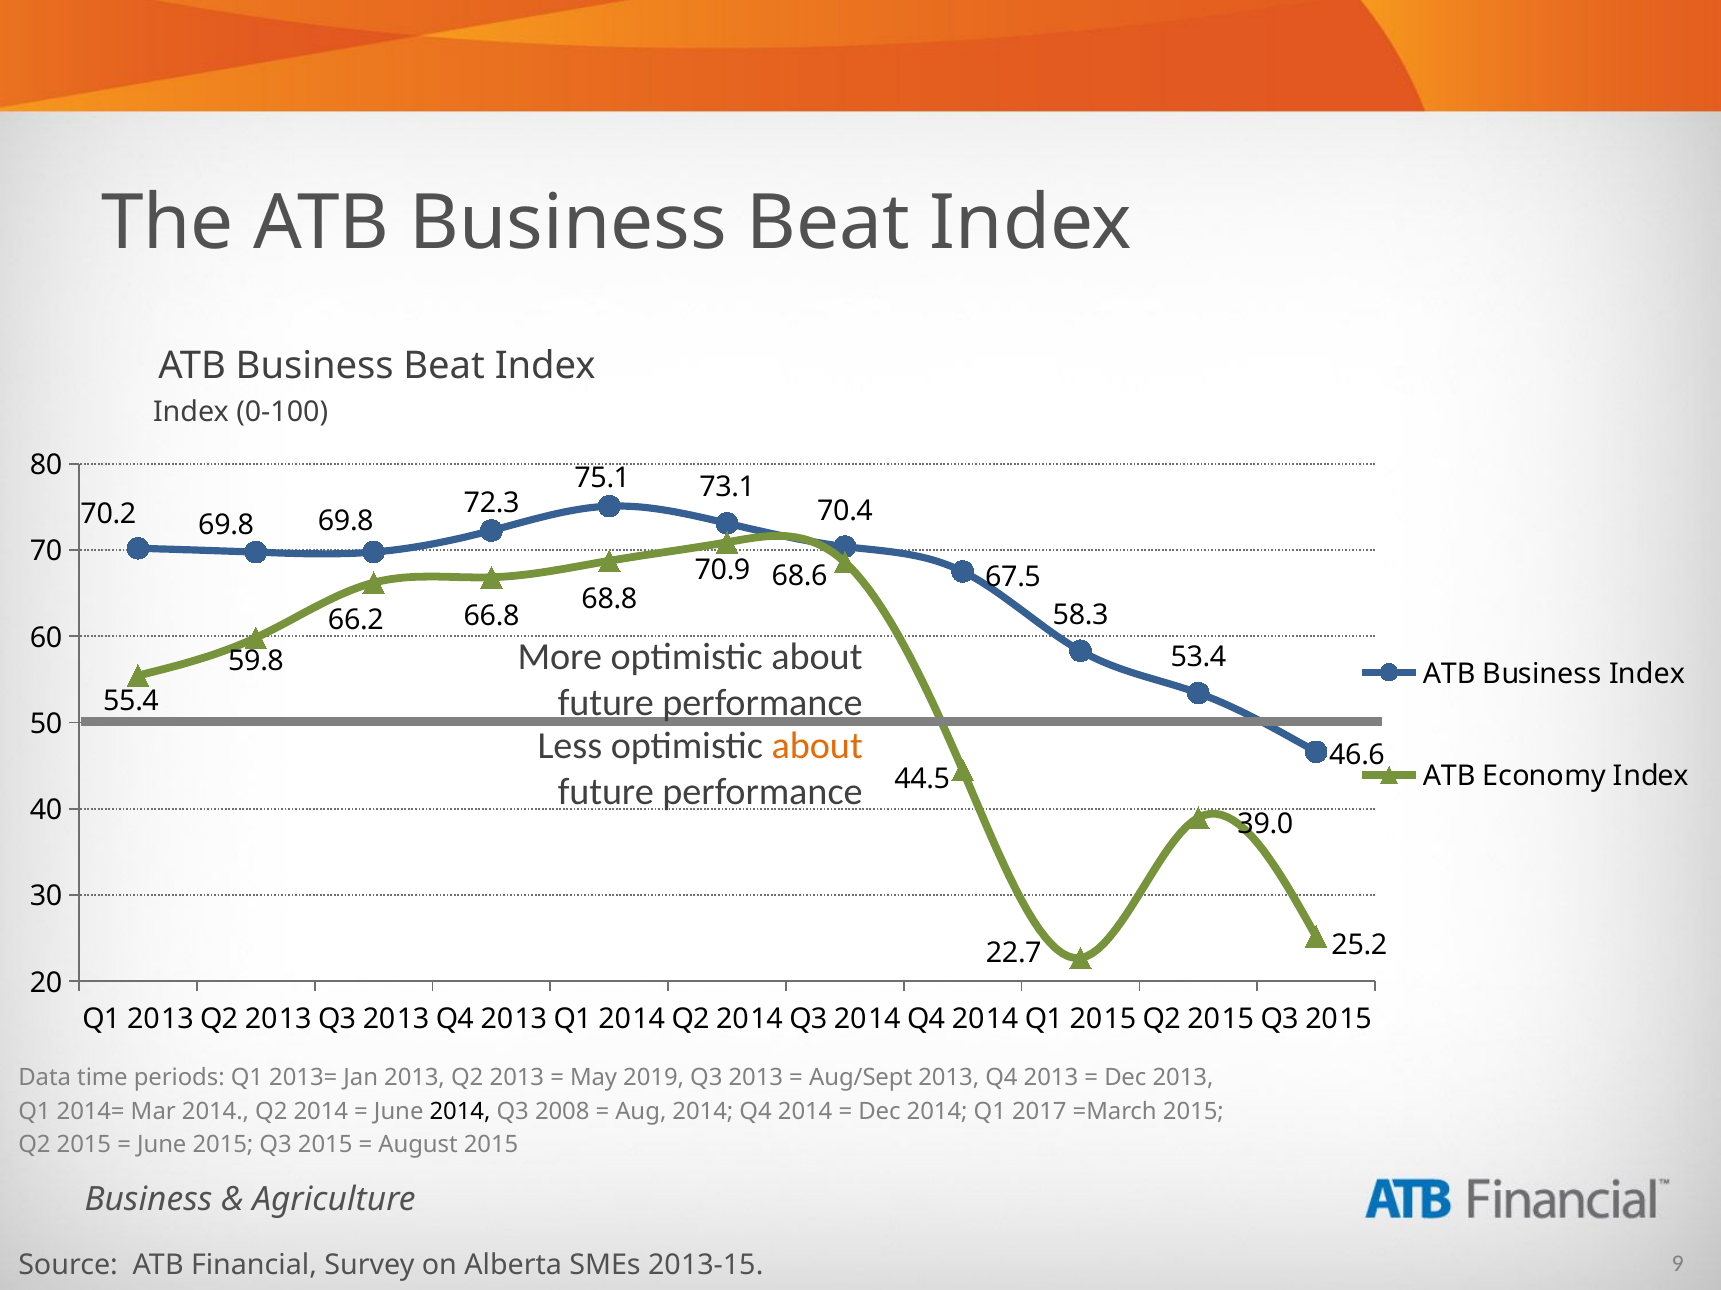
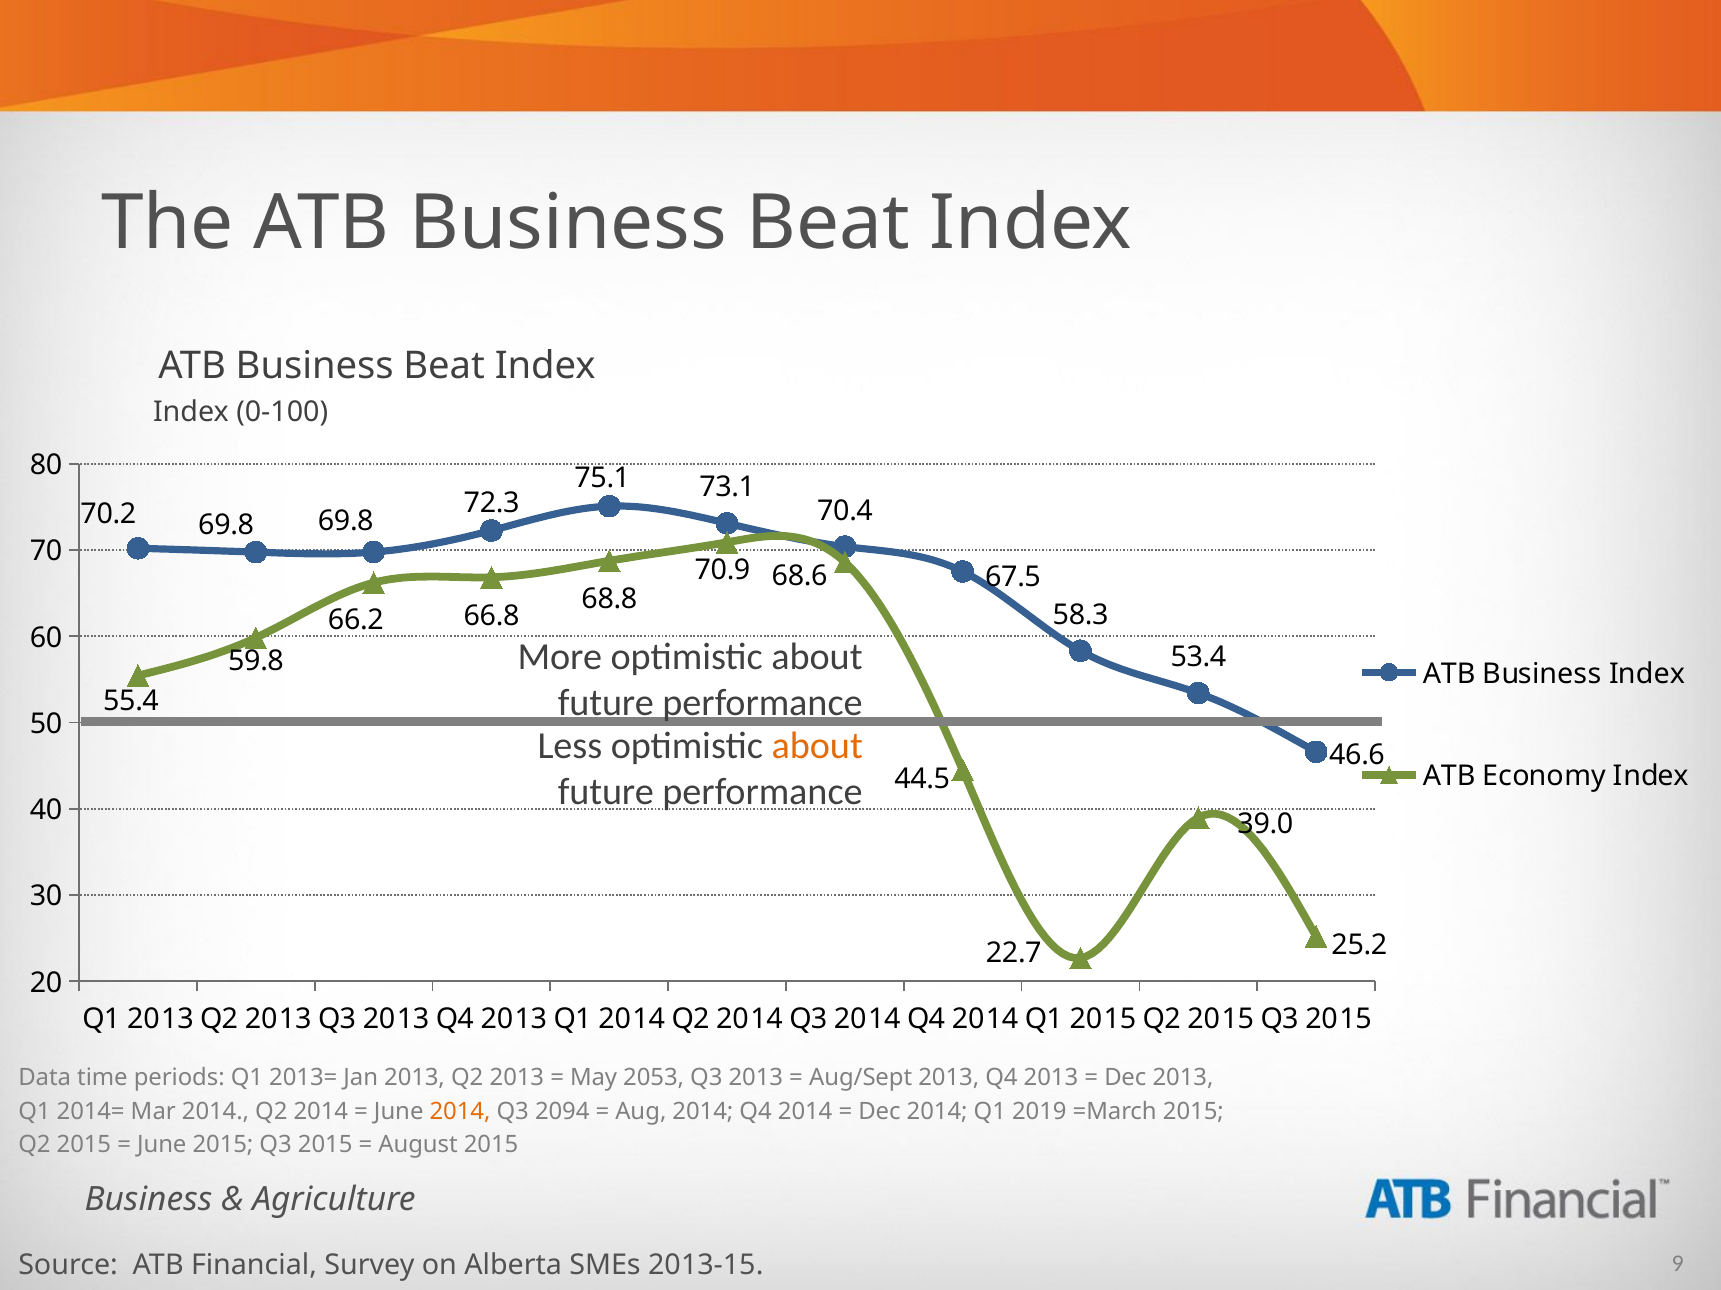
2019: 2019 -> 2053 (654, 1079)
2014 colour: black -> orange (460, 1112)
2008: 2008 -> 2094 (562, 1112)
2017: 2017 -> 2019 (1039, 1112)
